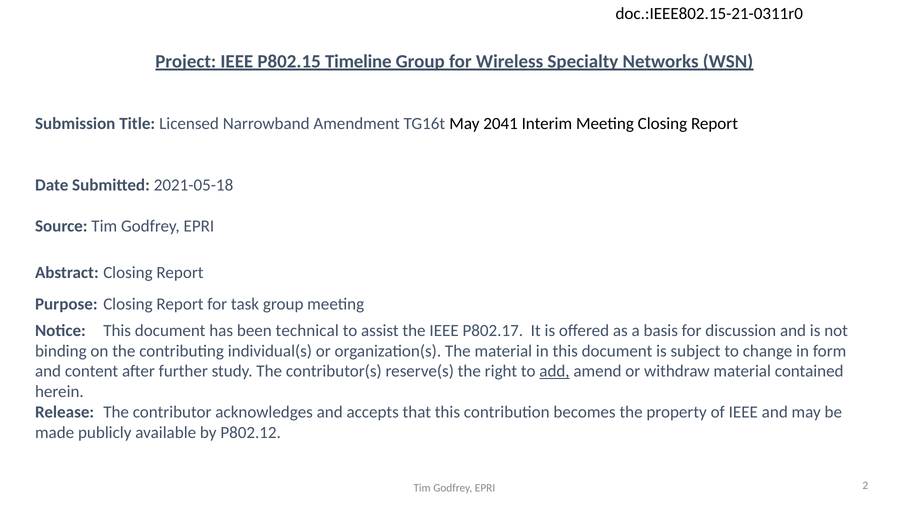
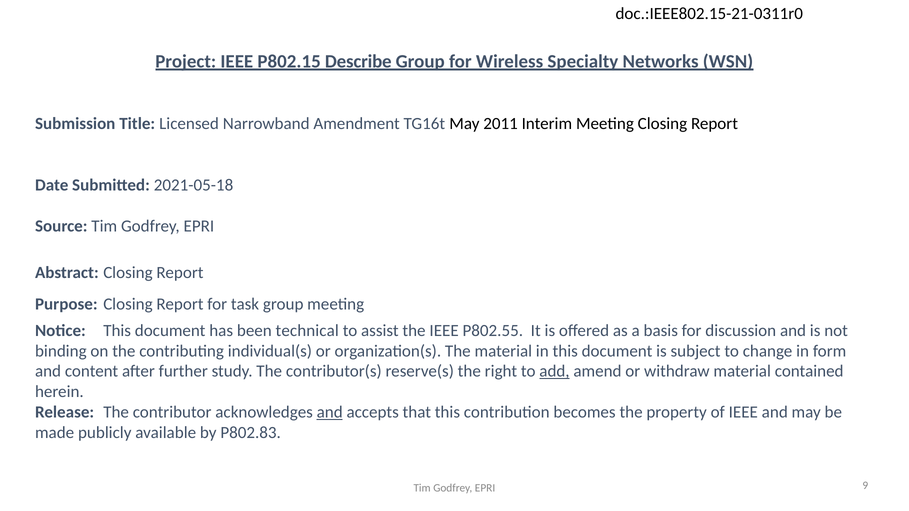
Timeline: Timeline -> Describe (358, 61)
2041: 2041 -> 2011 (501, 124)
P802.17: P802.17 -> P802.55 (493, 331)
and underline: none -> present (330, 412)
P802.12: P802.12 -> P802.83 (251, 433)
2: 2 -> 9 (865, 486)
